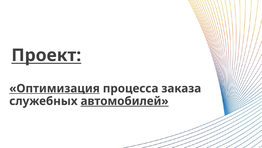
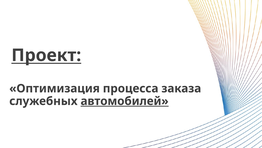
Оптимизация underline: present -> none (55, 88)
